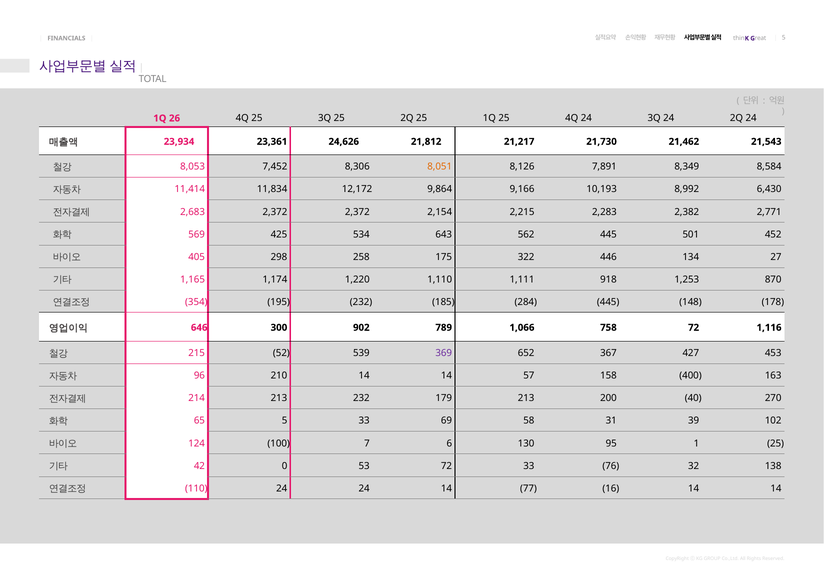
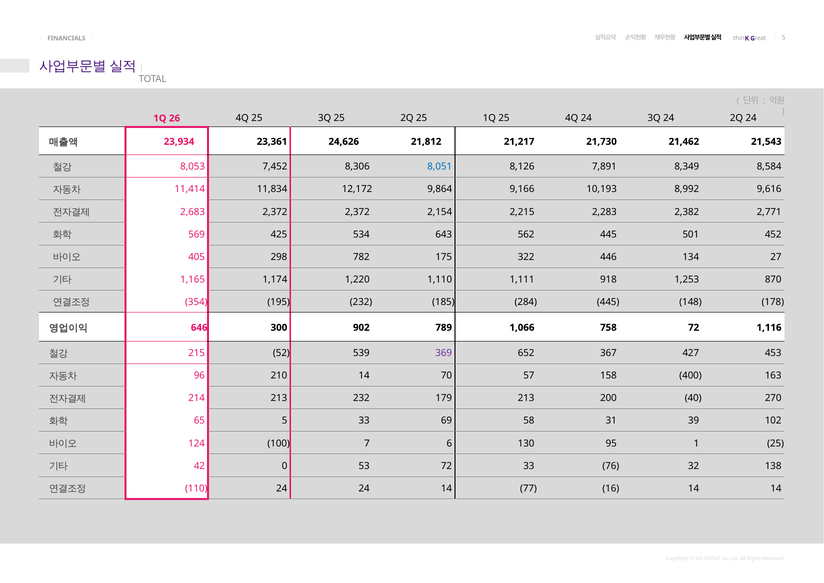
8,051 colour: orange -> blue (440, 167)
6,430: 6,430 -> 9,616 (769, 189)
258: 258 -> 782 (361, 257)
210 14 14: 14 -> 70 (447, 375)
